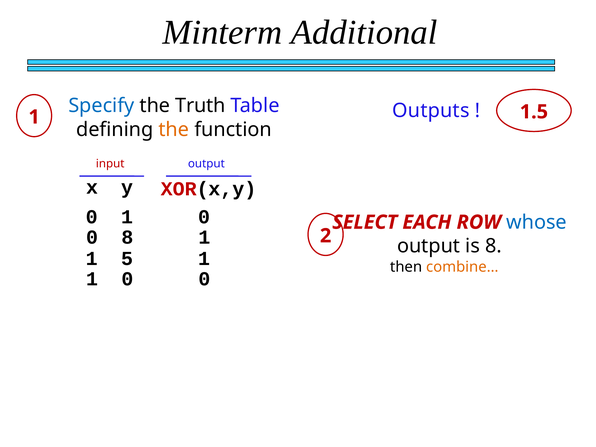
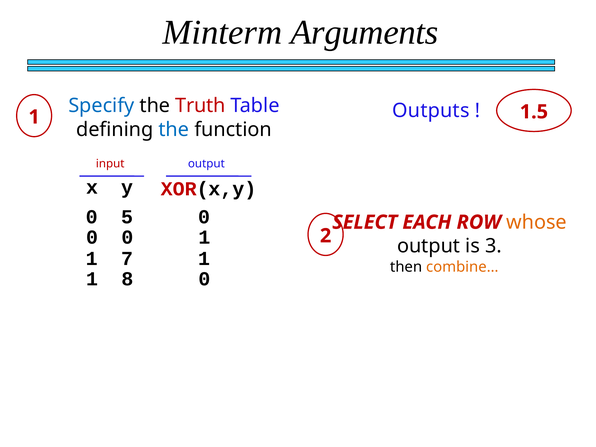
Additional: Additional -> Arguments (364, 32)
Truth colour: black -> red (200, 106)
the colour: orange -> blue (174, 129)
1: 1 -> 5 (127, 217)
whose colour: blue -> orange (536, 222)
0 8: 8 -> 0 (127, 237)
is 8: 8 -> 3 (493, 246)
5: 5 -> 7 (127, 259)
0: 0 -> 8 (127, 279)
